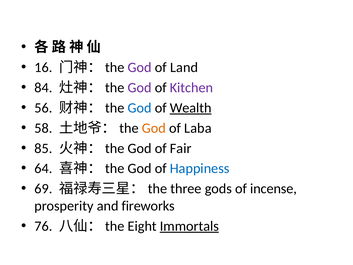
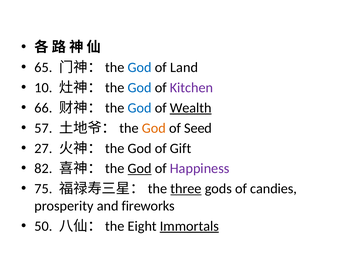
16: 16 -> 65 (43, 67)
God colour: purple -> blue (140, 67)
84: 84 -> 10 (43, 88)
God colour: purple -> blue (140, 88)
56: 56 -> 66 (43, 108)
58: 58 -> 57 (43, 128)
Laba: Laba -> Seed (198, 128)
85: 85 -> 27 (43, 148)
Fair: Fair -> Gift (181, 148)
64: 64 -> 82 (43, 168)
God underline: none -> present (140, 168)
Happiness colour: blue -> purple (200, 168)
69: 69 -> 75 (43, 189)
three underline: none -> present (186, 189)
incense: incense -> candies (274, 189)
76: 76 -> 50 (43, 226)
